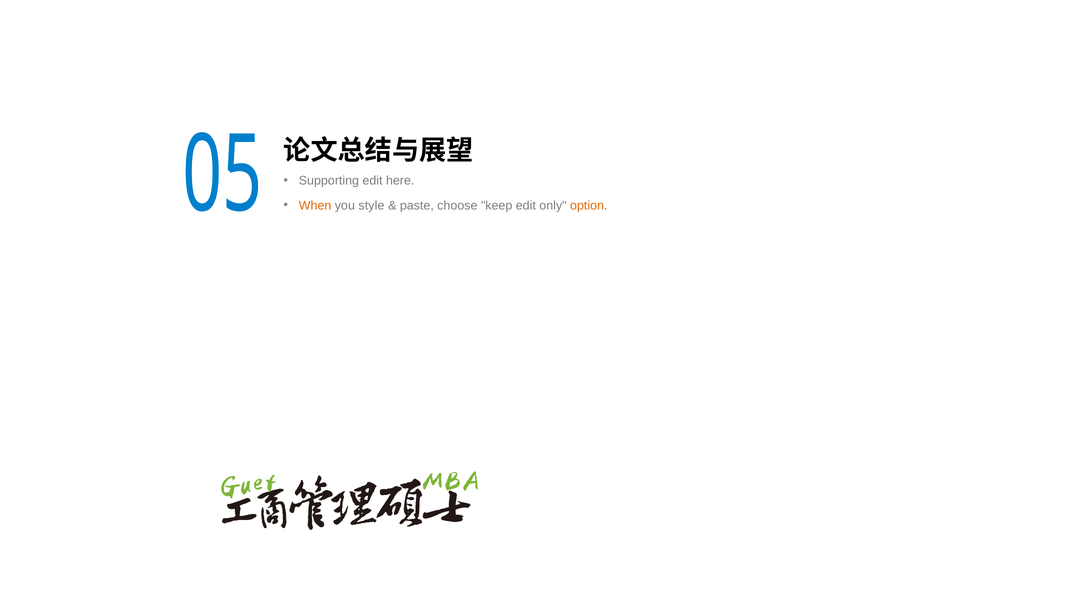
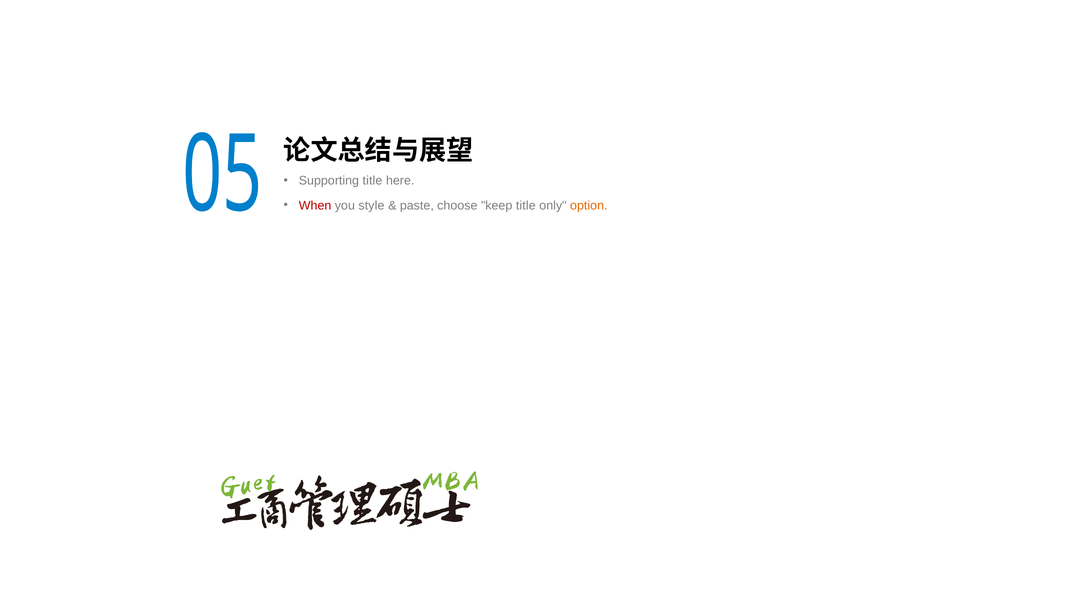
Supporting edit: edit -> title (372, 180)
When colour: orange -> red (315, 205)
keep edit: edit -> title (526, 205)
